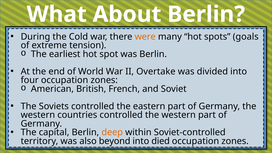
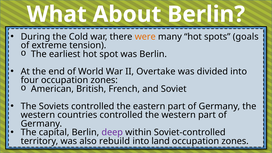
deep colour: orange -> purple (112, 132)
beyond: beyond -> rebuild (115, 141)
died: died -> land (161, 141)
